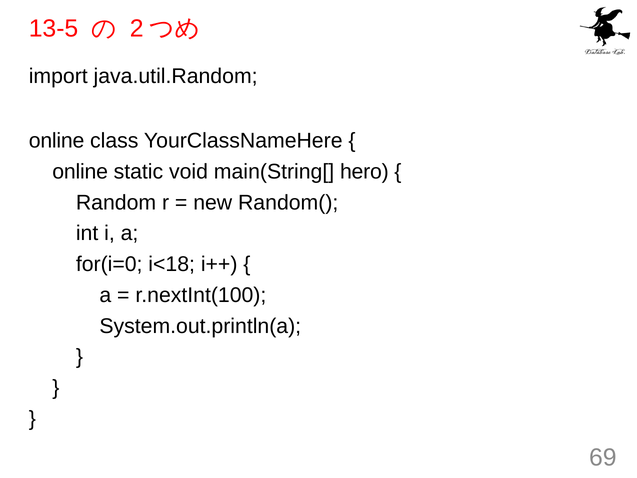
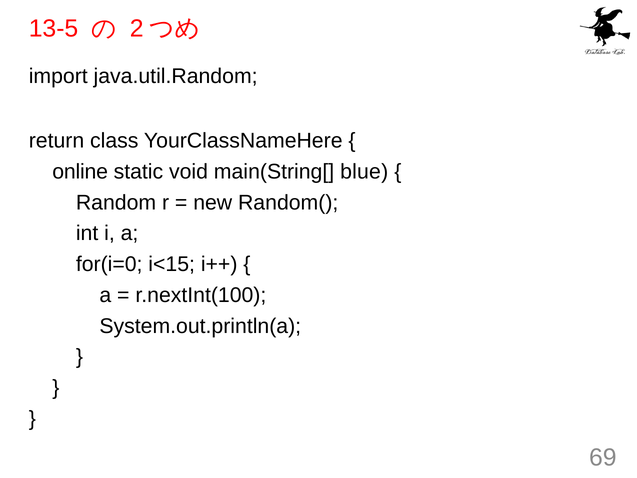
online: online -> return (56, 141)
hero: hero -> blue (364, 172)
i<18: i<18 -> i<15 (172, 264)
